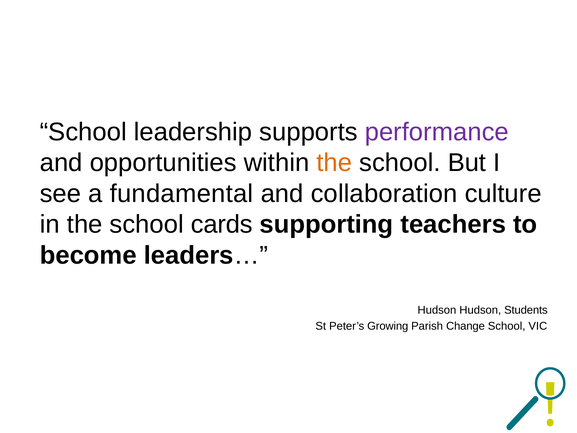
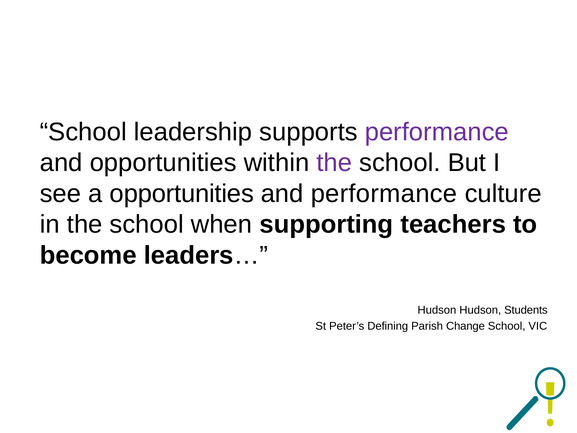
the colour: orange -> purple (334, 163)
a fundamental: fundamental -> opportunities (182, 194)
and collaboration: collaboration -> performance (384, 194)
cards: cards -> when (222, 224)
Growing: Growing -> Defining (388, 326)
